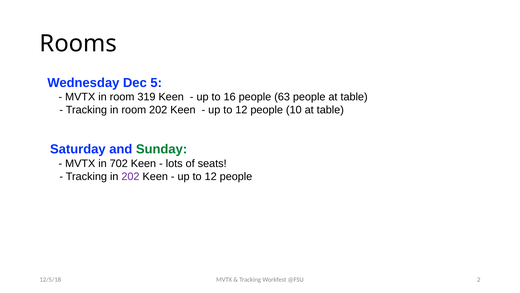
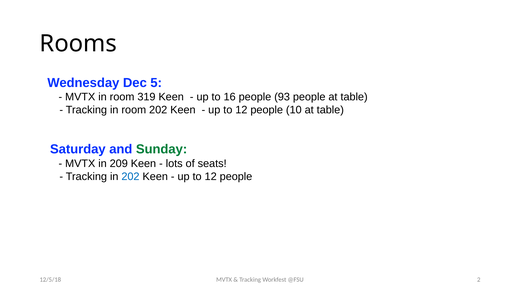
63: 63 -> 93 (282, 97)
702: 702 -> 209 (119, 163)
202 colour: purple -> blue (130, 176)
